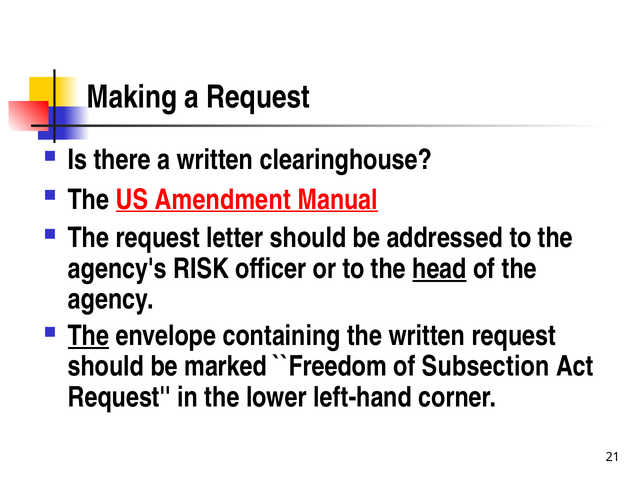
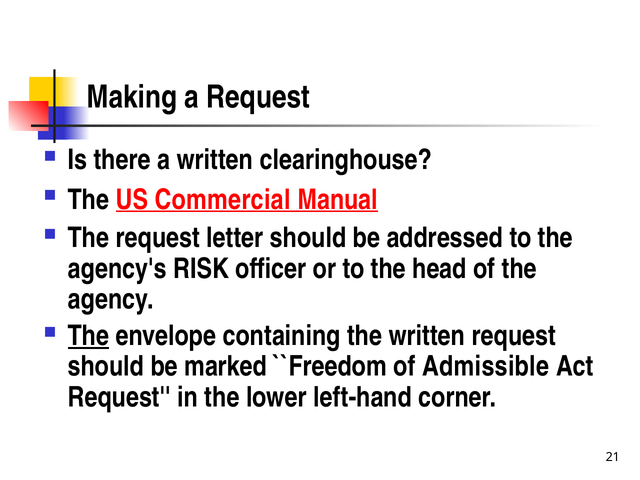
Amendment: Amendment -> Commercial (223, 200)
head underline: present -> none (439, 269)
Subsection: Subsection -> Admissible (486, 367)
